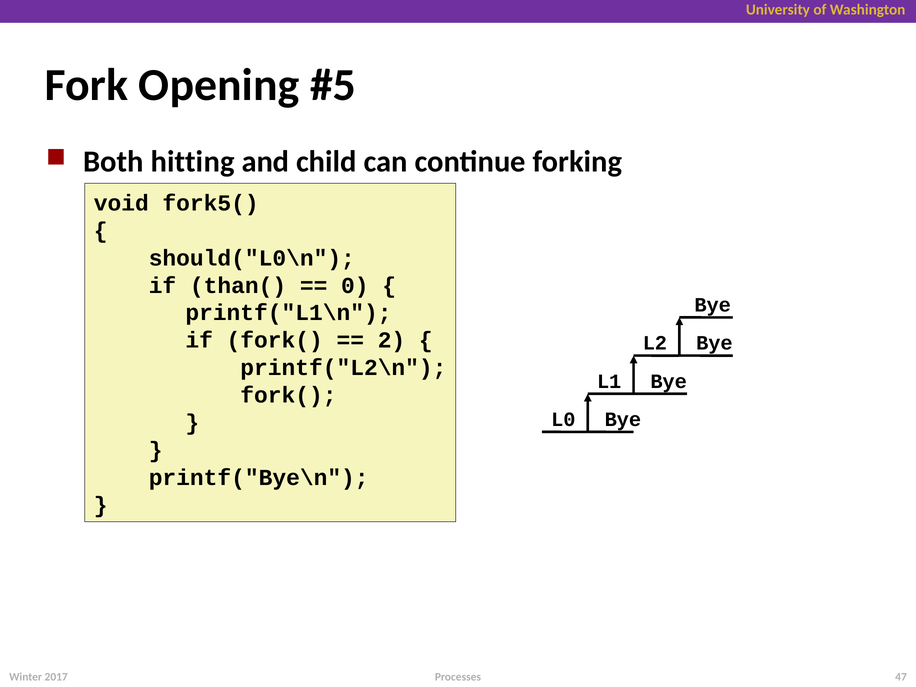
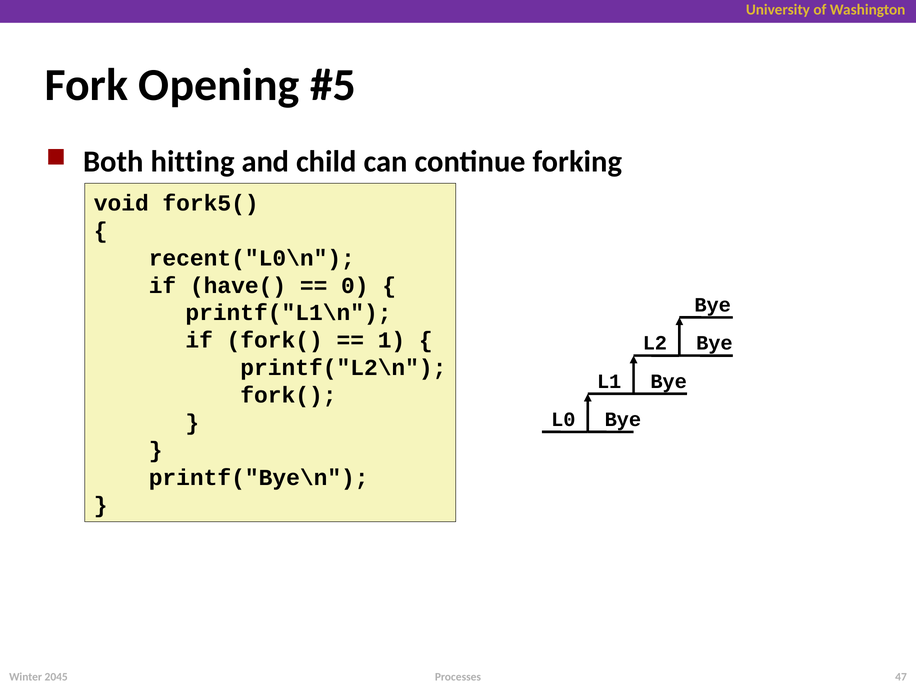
should("L0\n: should("L0\n -> recent("L0\n (252, 258)
than(: than( -> have( (238, 285)
2: 2 -> 1 (391, 340)
2017: 2017 -> 2045 (56, 677)
